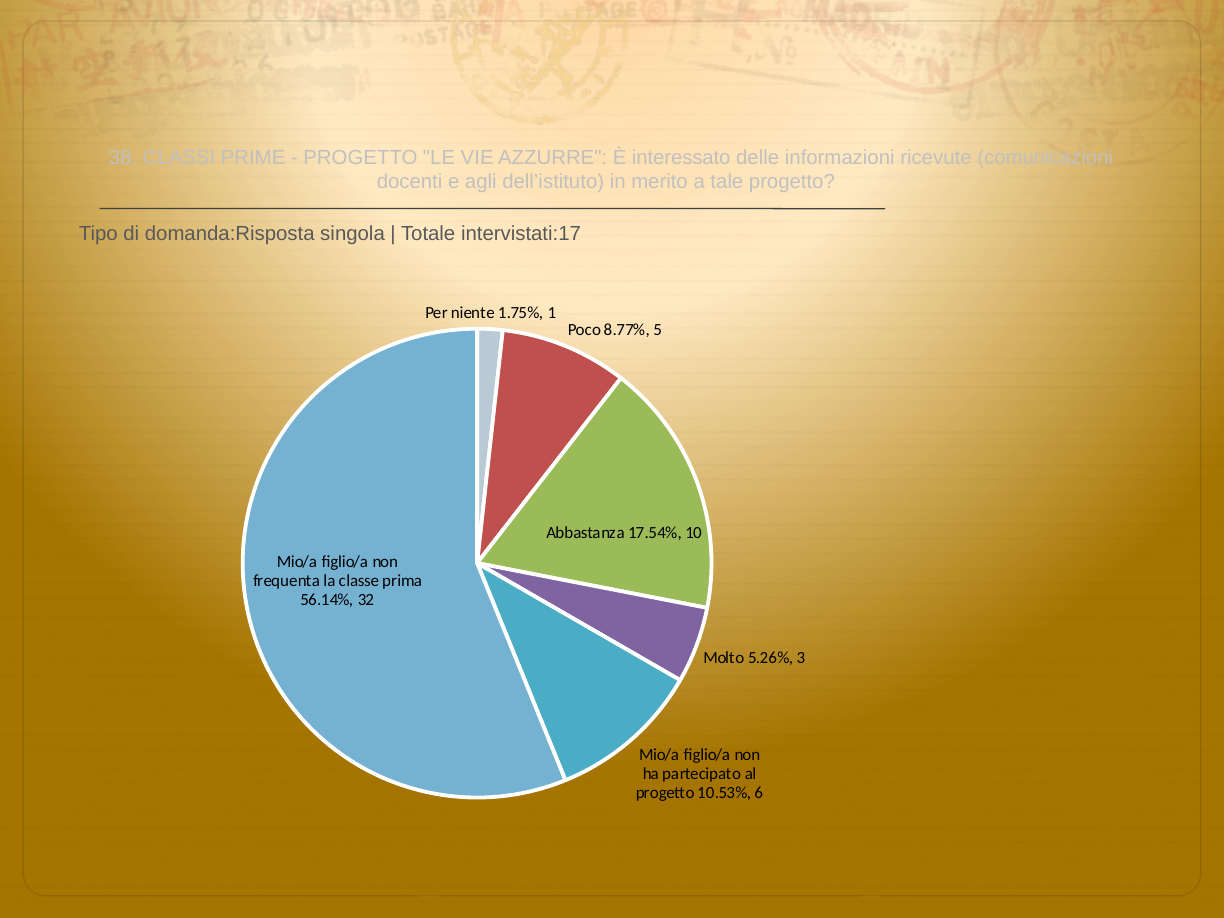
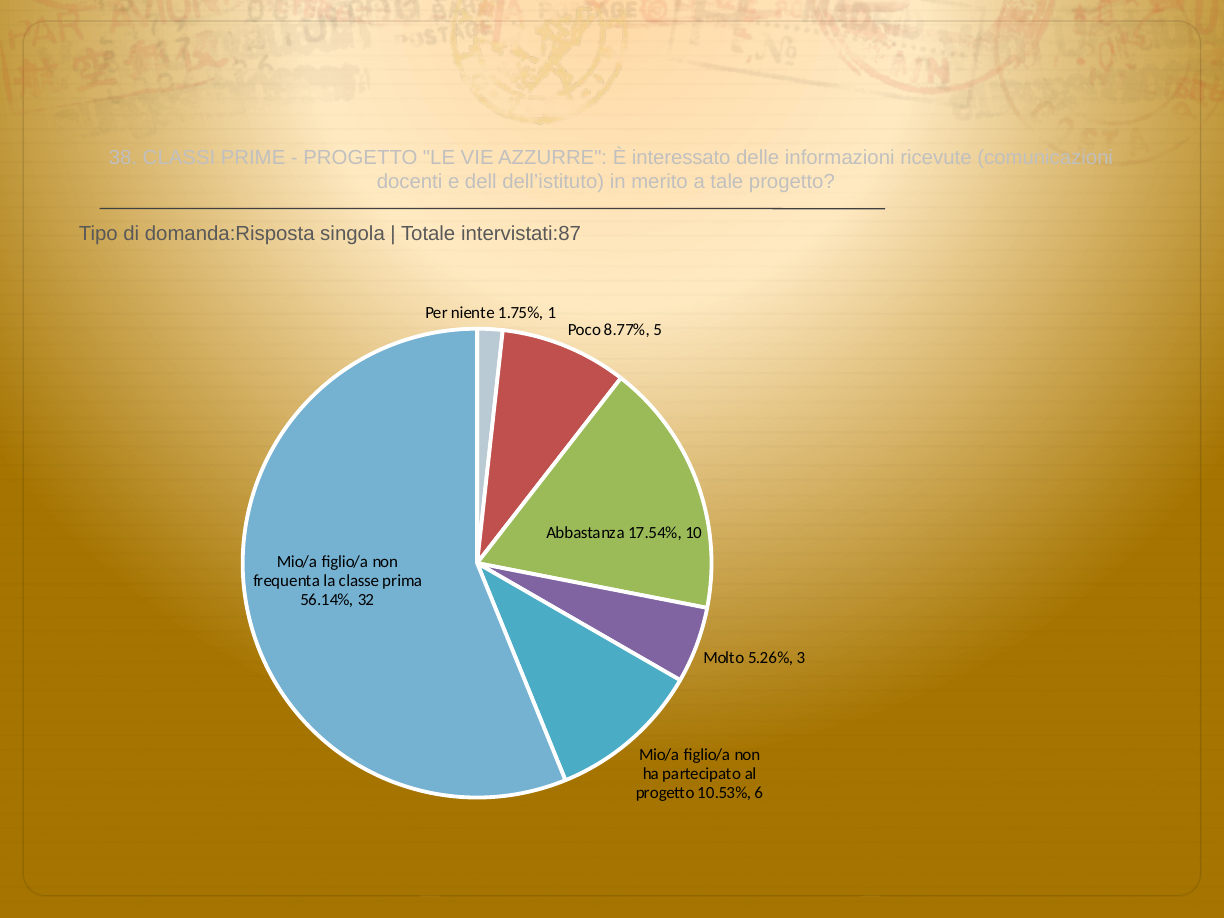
agli: agli -> dell (481, 182)
intervistati:17: intervistati:17 -> intervistati:87 (521, 234)
